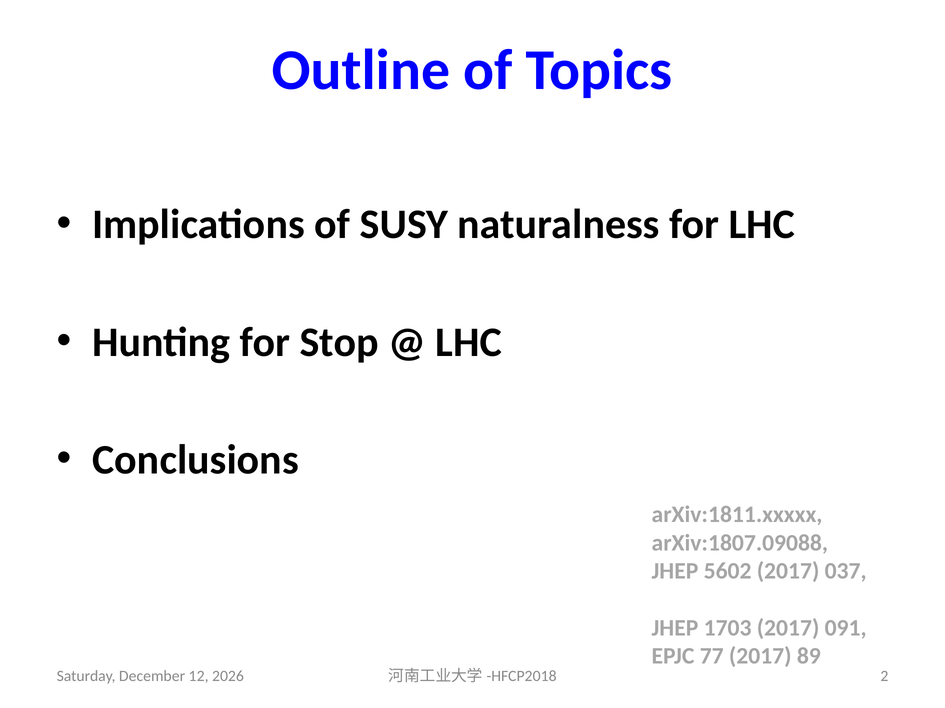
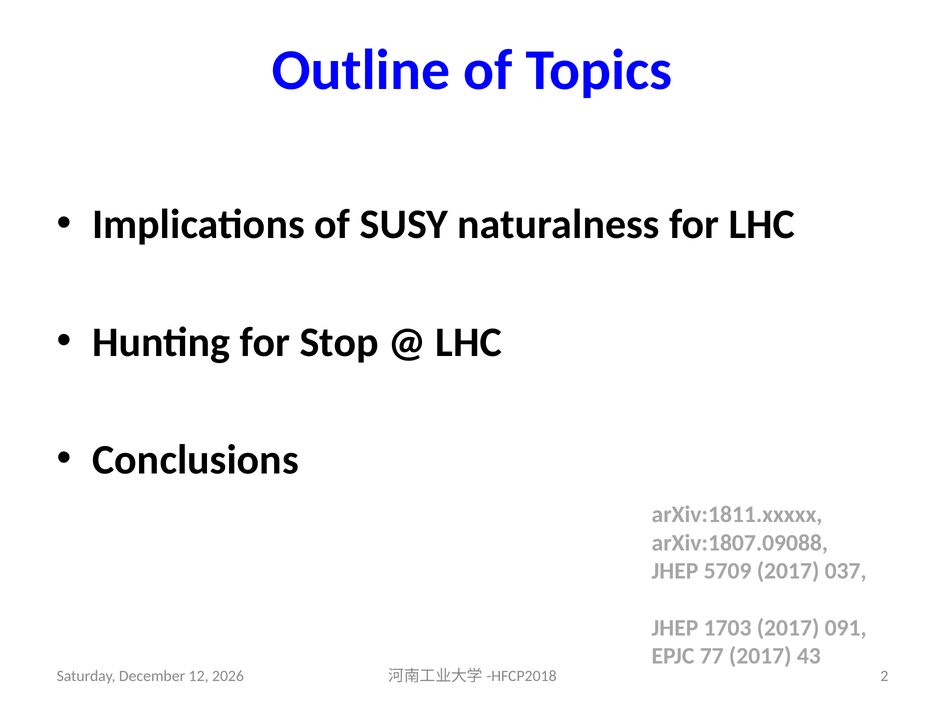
5602: 5602 -> 5709 (728, 572)
89: 89 -> 43 (809, 657)
